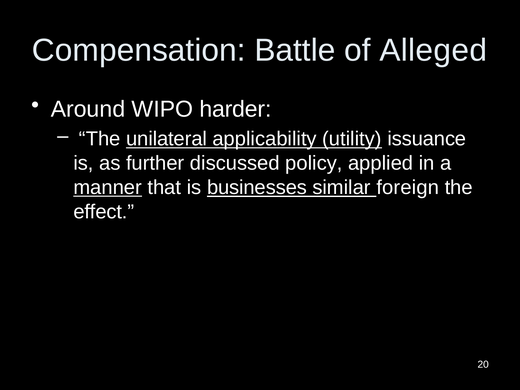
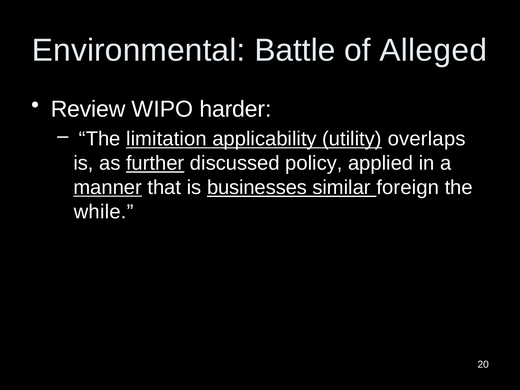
Compensation: Compensation -> Environmental (139, 50)
Around: Around -> Review (88, 109)
unilateral: unilateral -> limitation (166, 139)
issuance: issuance -> overlaps (427, 139)
further underline: none -> present (155, 163)
effect: effect -> while (104, 212)
